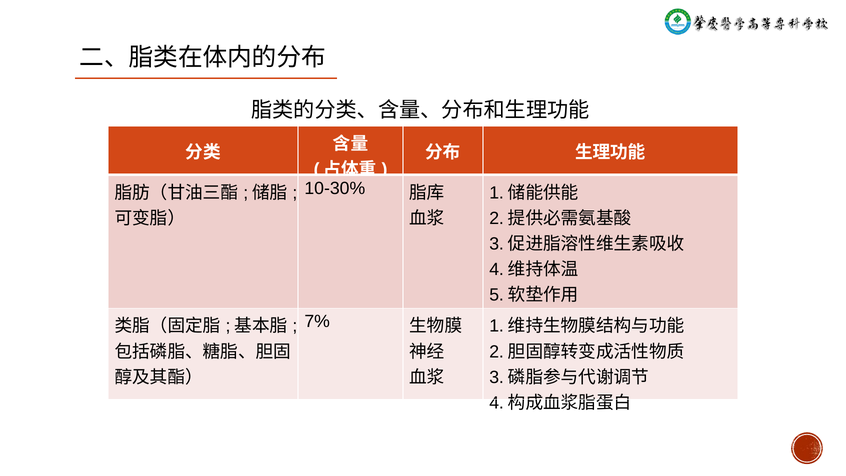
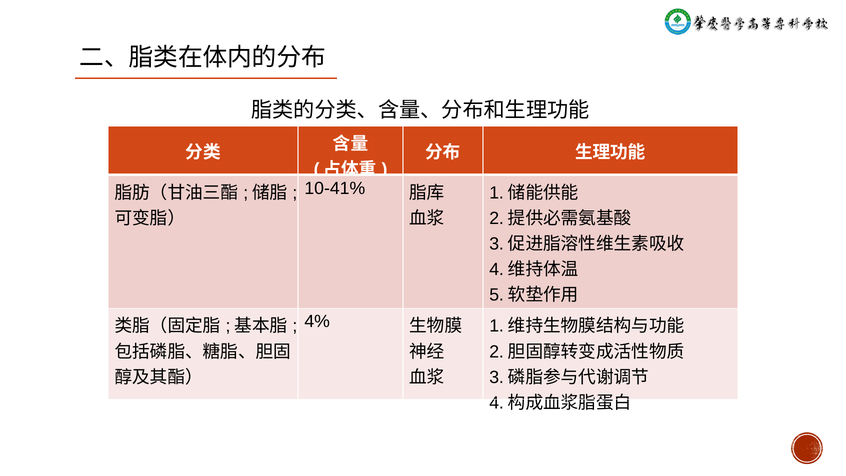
10-30%: 10-30% -> 10-41% (335, 188)
7%: 7% -> 4% (317, 321)
